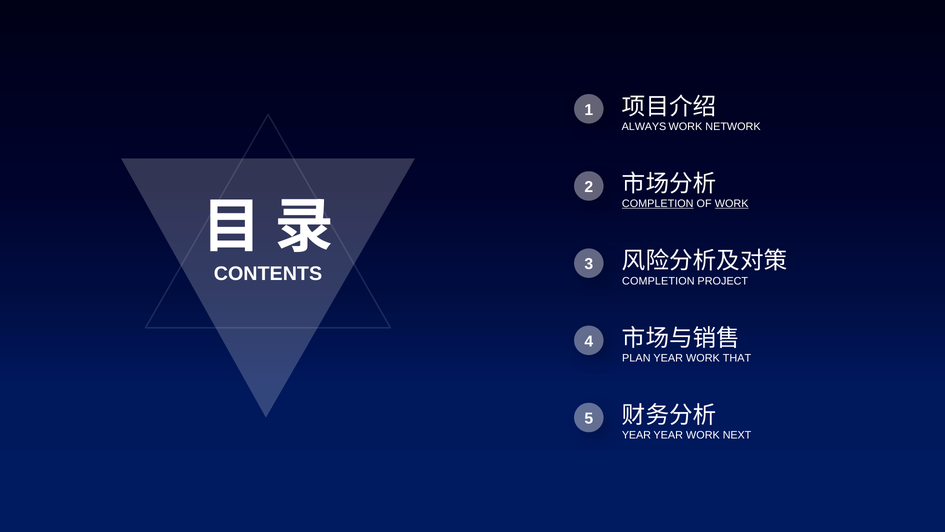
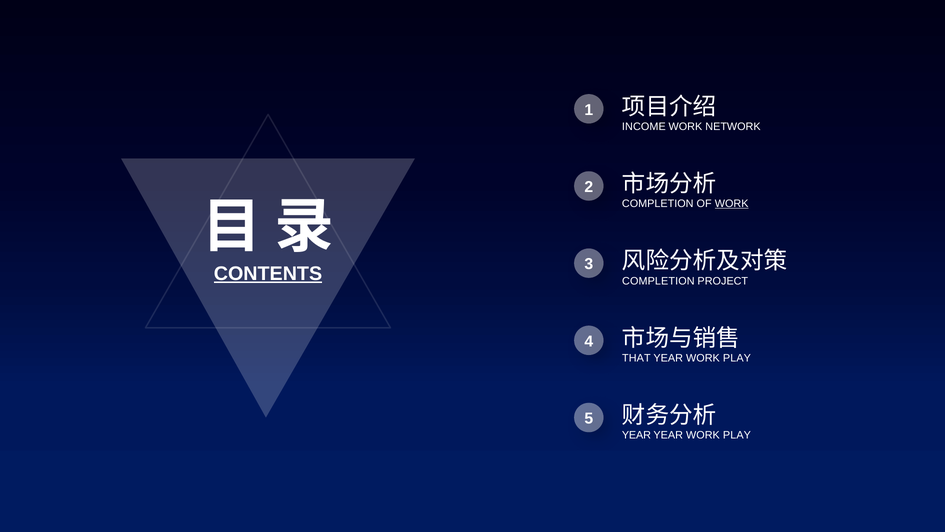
ALWAYS: ALWAYS -> INCOME (644, 126)
COMPLETION underline: present -> none (658, 204)
CONTENTS underline: none -> present (268, 273)
PLAN: PLAN -> THAT (636, 358)
THAT: THAT -> PLAY (737, 358)
NEXT: NEXT -> PLAY (737, 435)
